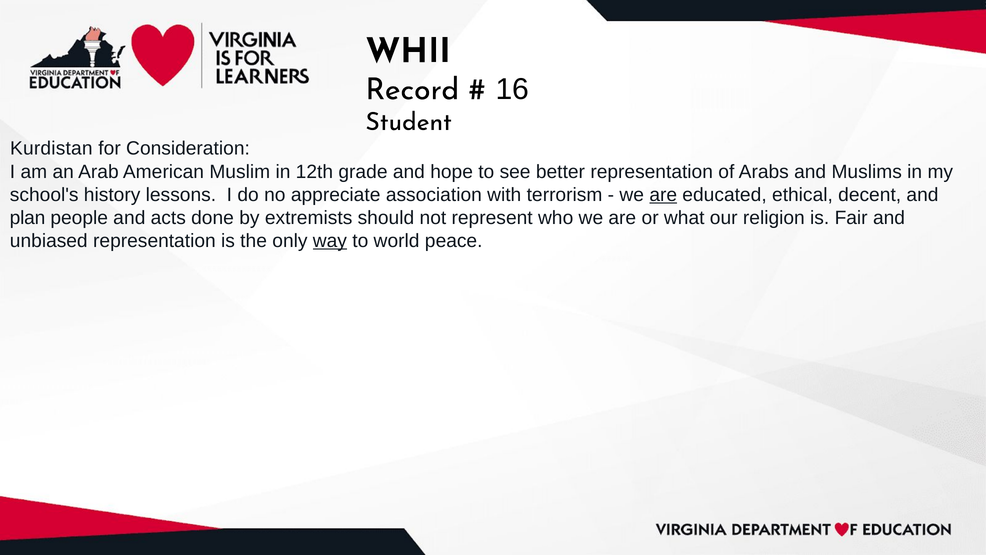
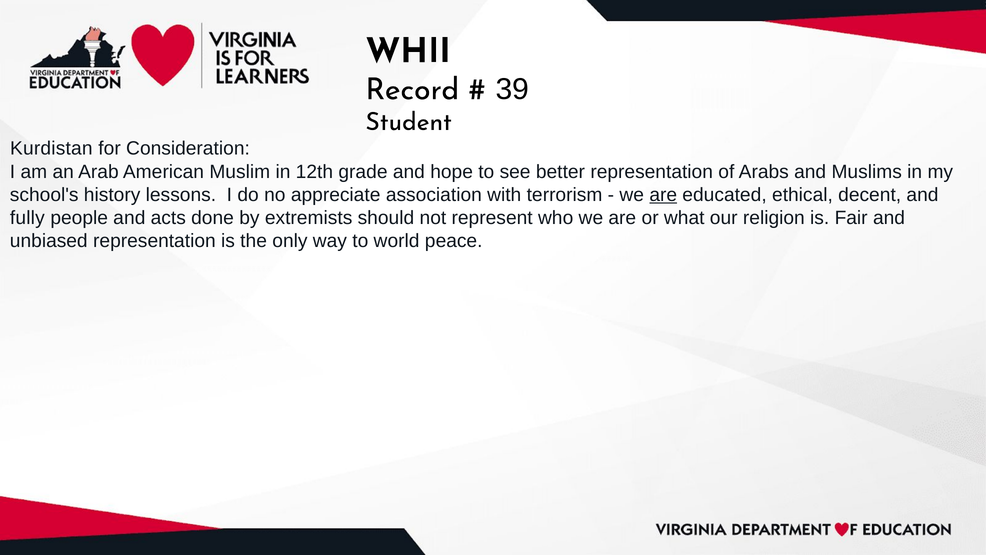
16: 16 -> 39 (512, 89)
plan: plan -> fully (27, 218)
way underline: present -> none (330, 241)
